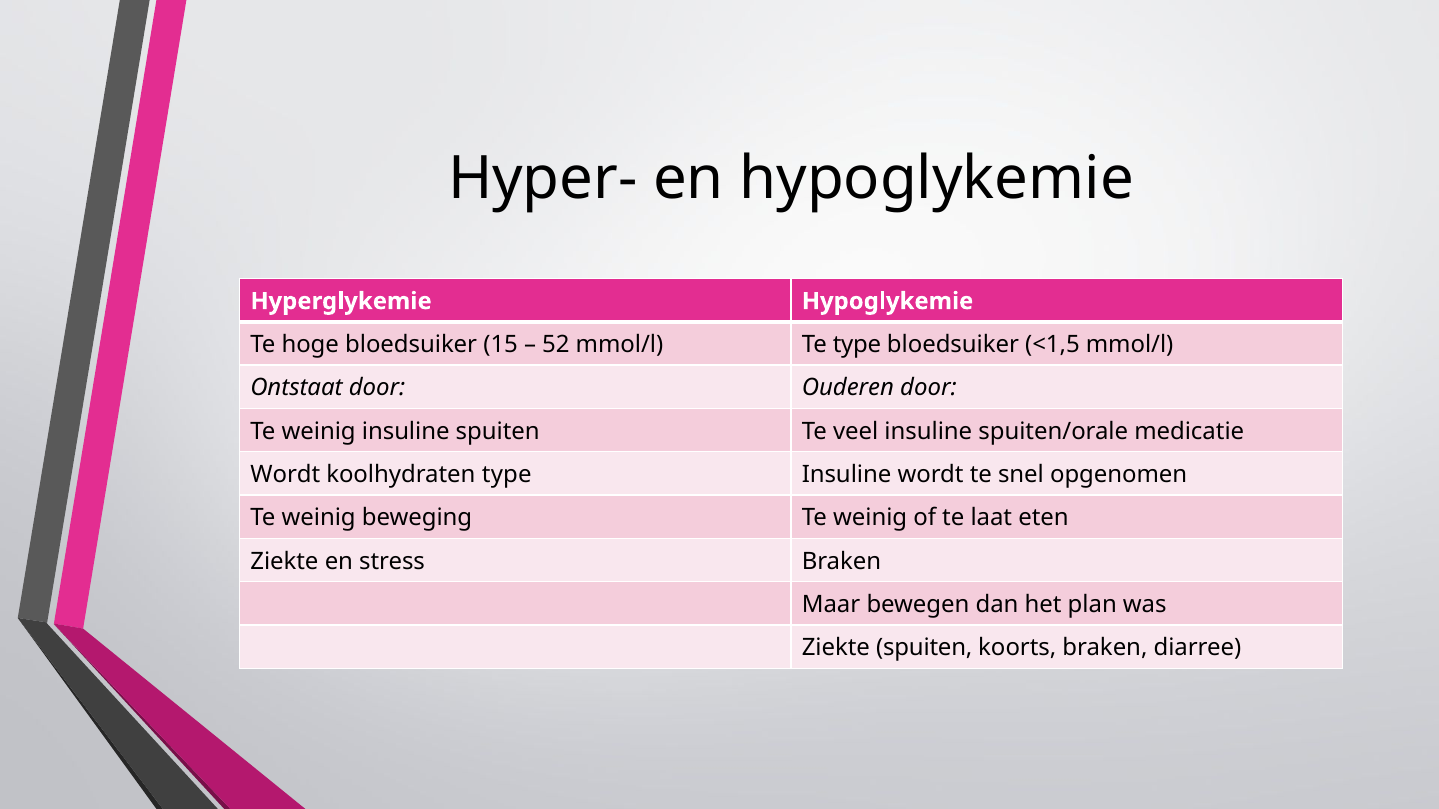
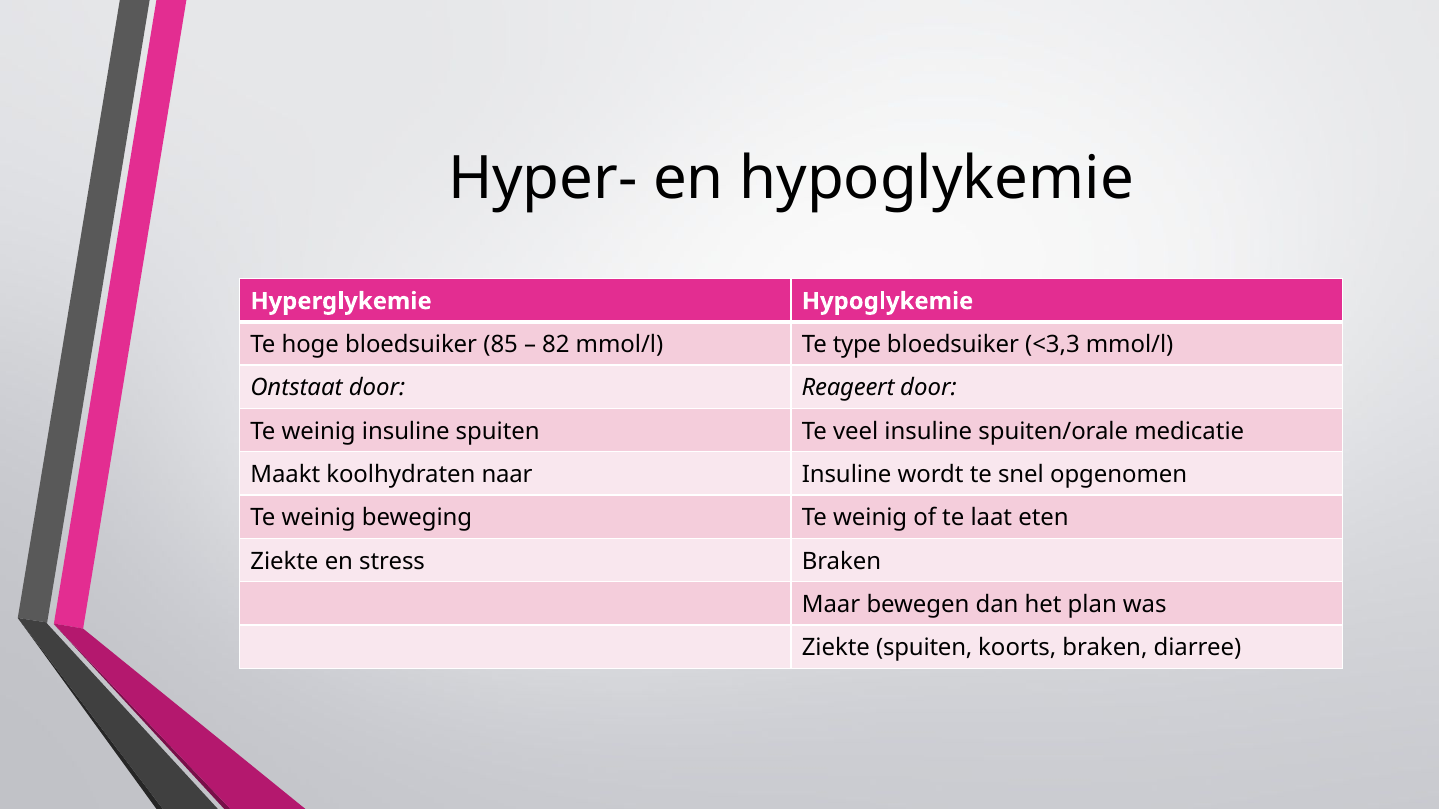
15: 15 -> 85 (501, 345)
52: 52 -> 82 (556, 345)
<1,5: <1,5 -> <3,3 (1052, 345)
Ouderen: Ouderen -> Reageert (848, 388)
Wordt: Wordt -> Maakt (285, 475)
koolhydraten type: type -> naar (507, 475)
